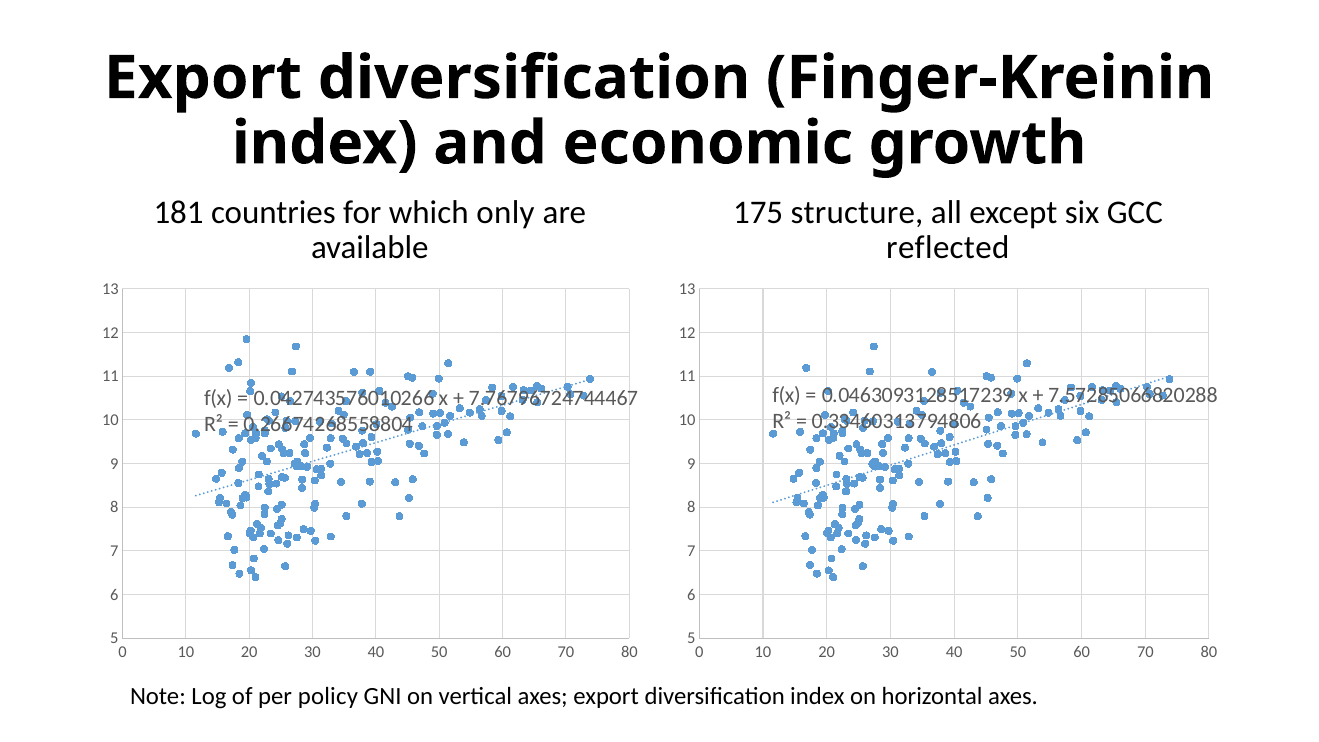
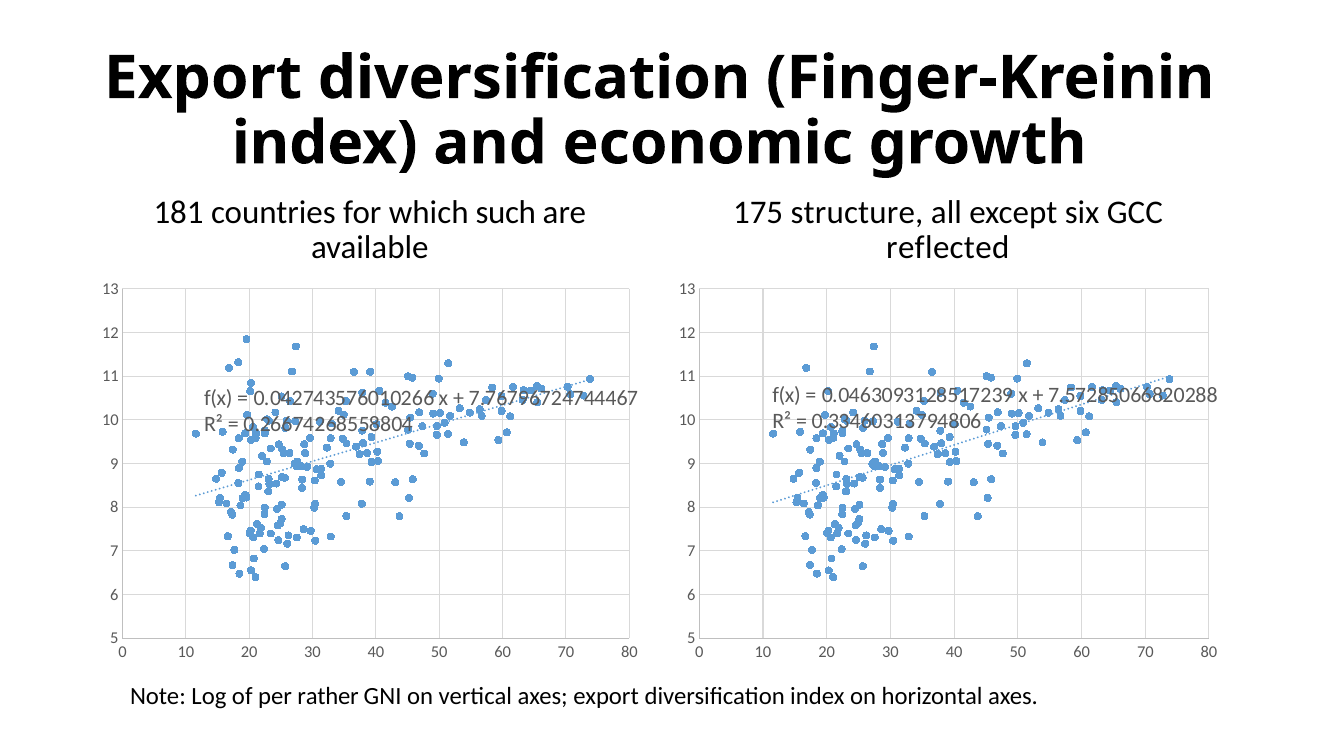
only: only -> such (506, 212)
policy: policy -> rather (328, 697)
